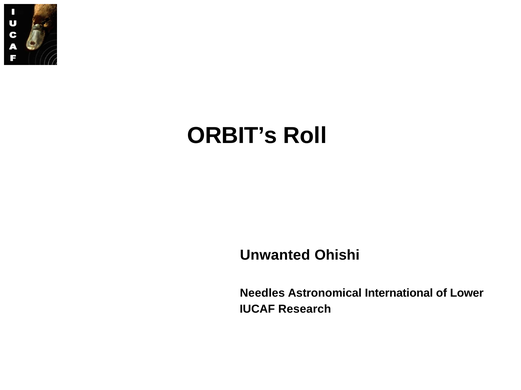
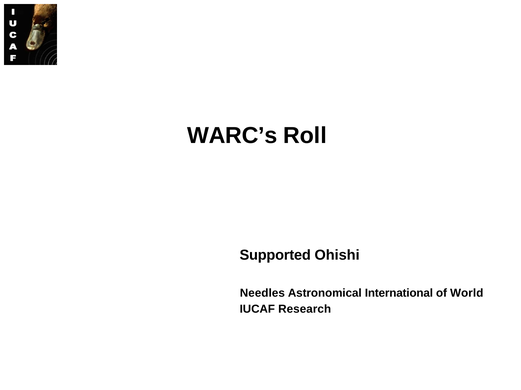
ORBIT’s: ORBIT’s -> WARC’s (232, 136)
Unwanted: Unwanted -> Supported (275, 255)
Lower: Lower -> World (467, 293)
